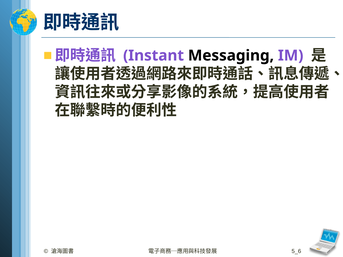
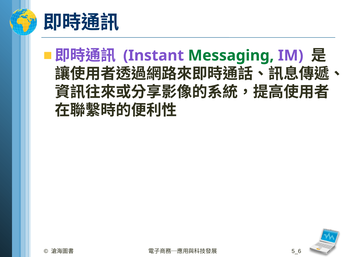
Messaging colour: black -> green (231, 56)
